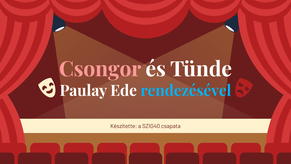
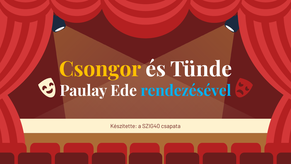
Csongor colour: pink -> yellow (100, 69)
